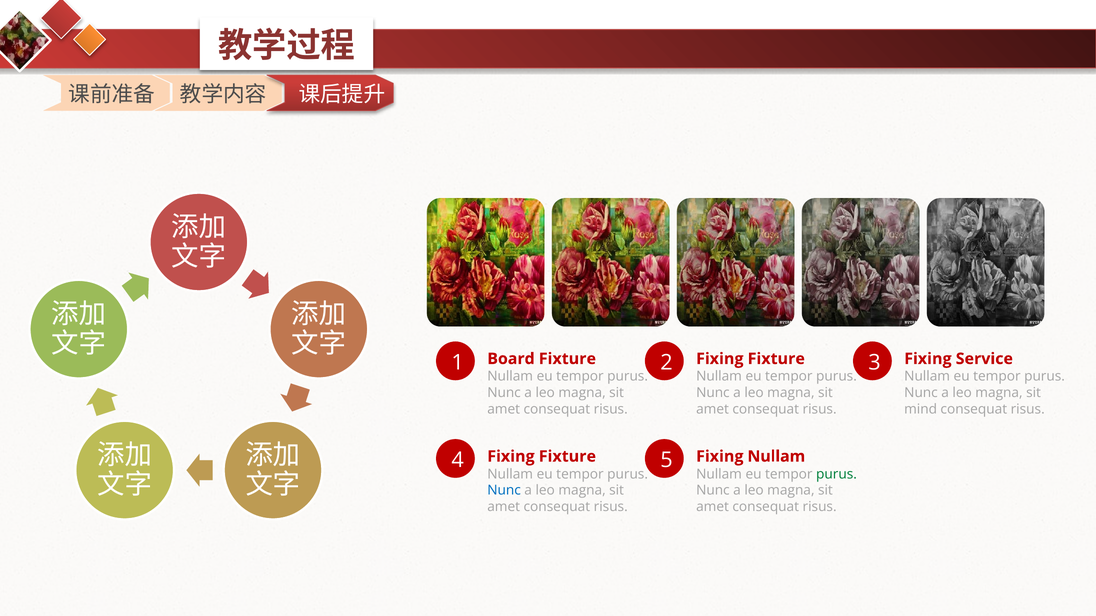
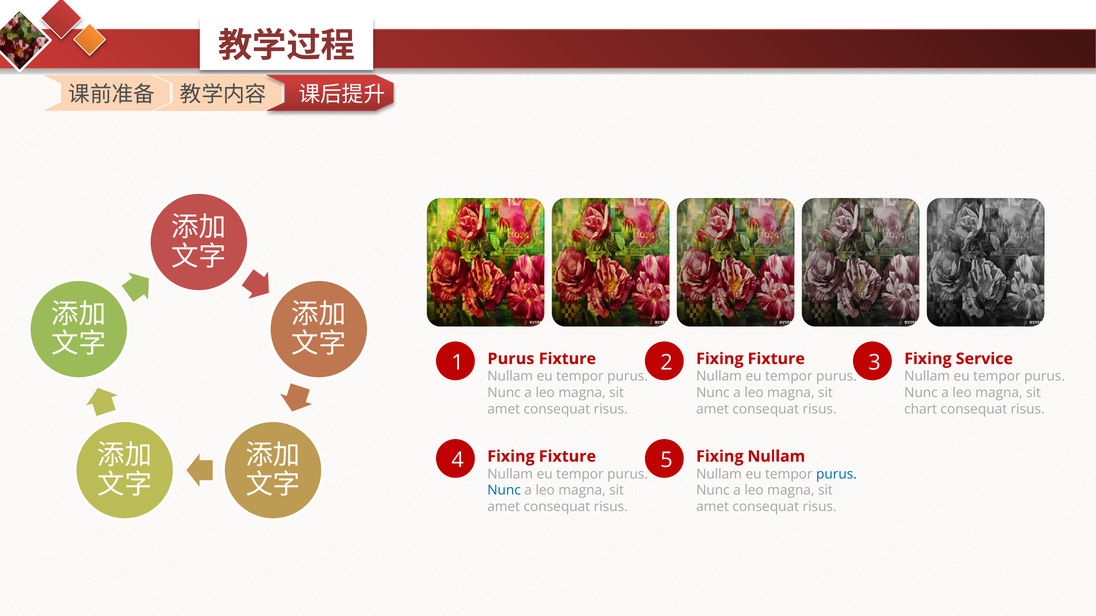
Board: Board -> Purus (511, 359)
mind: mind -> chart (921, 410)
purus colour: green -> blue (836, 474)
